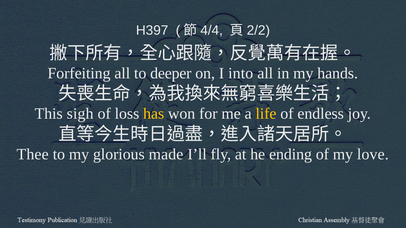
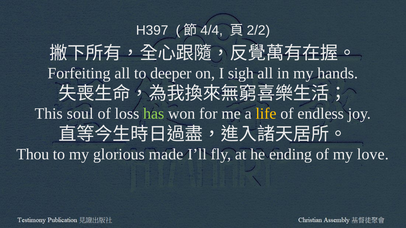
into: into -> sigh (241, 73)
sigh: sigh -> soul (80, 114)
has colour: yellow -> light green (154, 114)
Thee: Thee -> Thou (33, 155)
